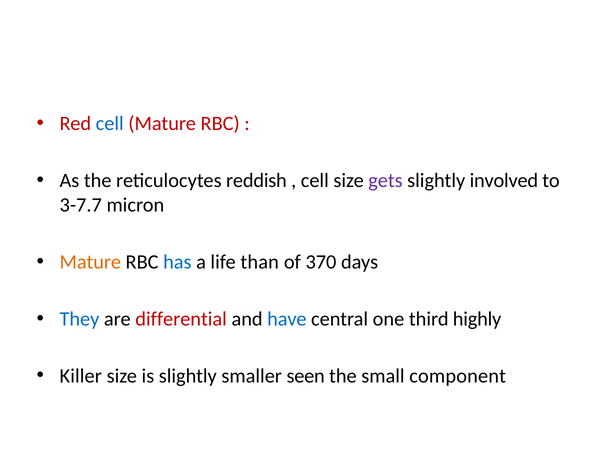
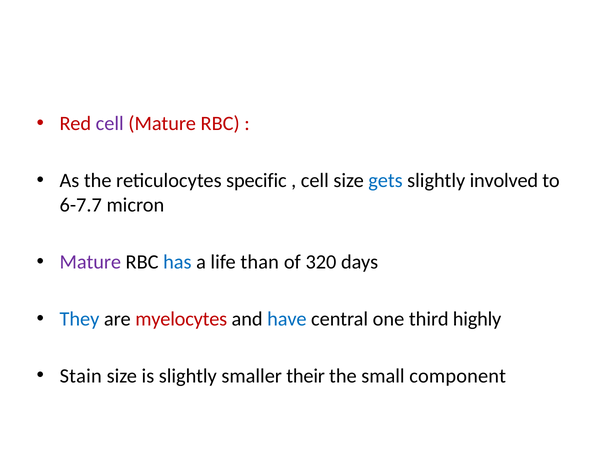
cell colour: blue -> purple (110, 124)
reddish: reddish -> specific (256, 181)
gets colour: purple -> blue (386, 181)
3-7.7: 3-7.7 -> 6-7.7 (81, 205)
Mature colour: orange -> purple (90, 262)
370: 370 -> 320 (321, 262)
differential: differential -> myelocytes (181, 319)
Killer: Killer -> Stain (81, 376)
seen: seen -> their (306, 376)
